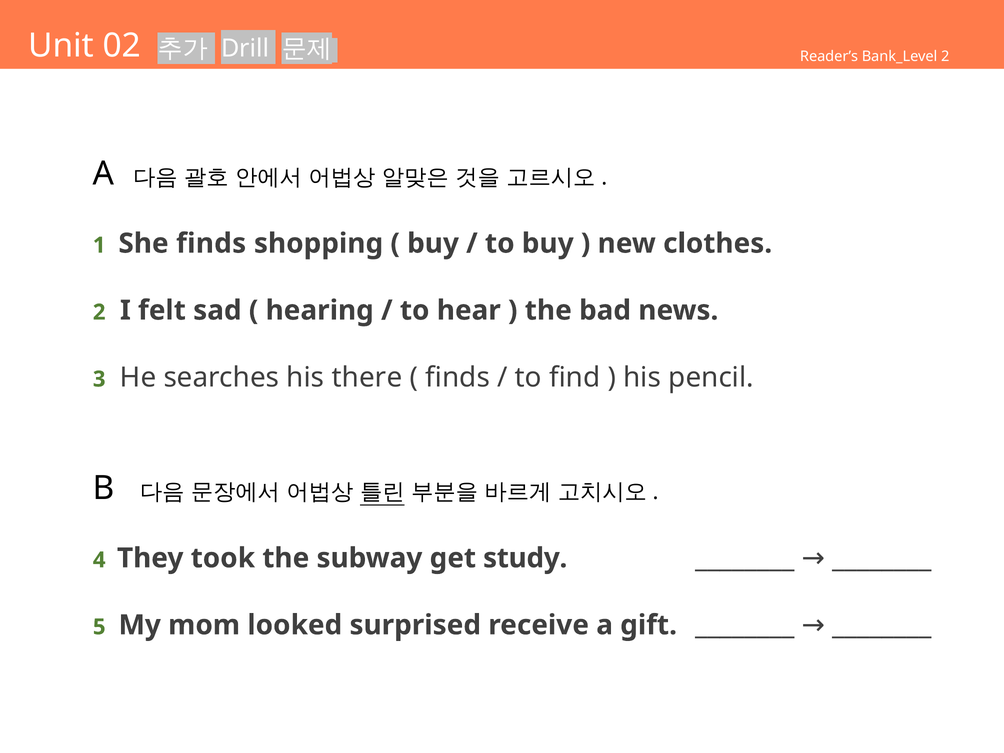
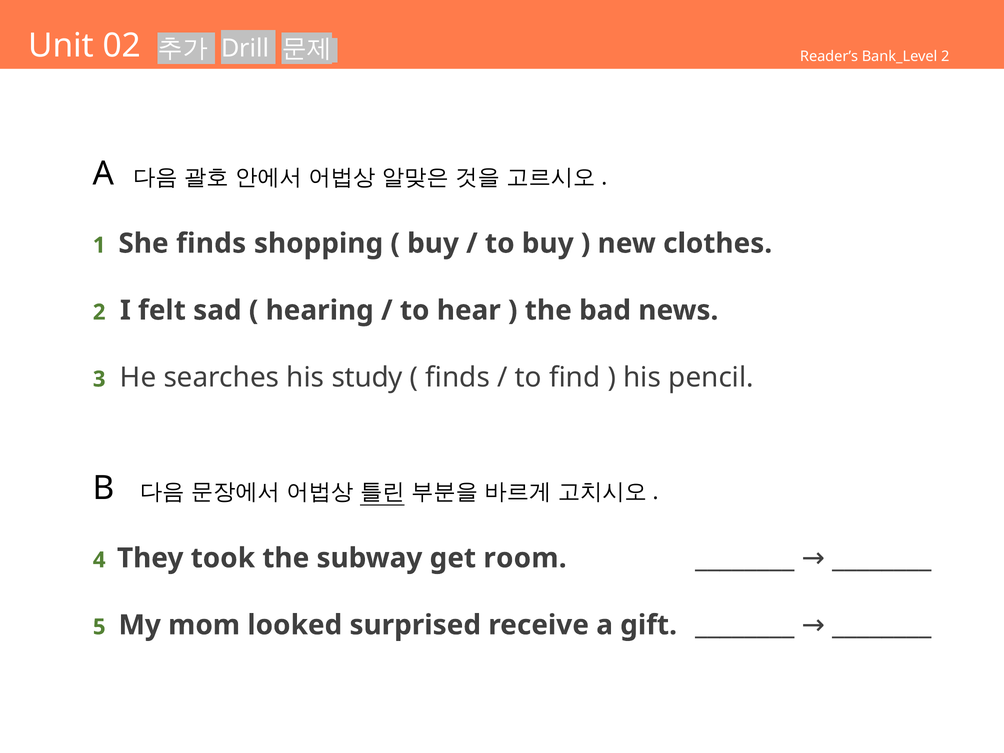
there: there -> study (367, 377)
study: study -> room (525, 558)
